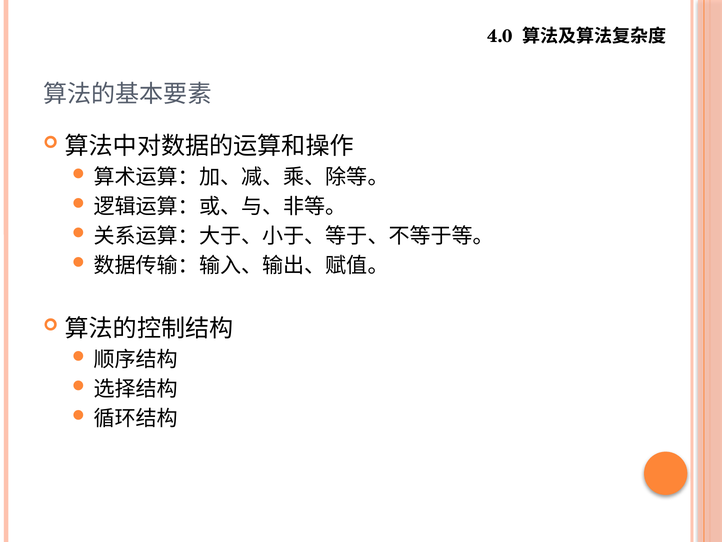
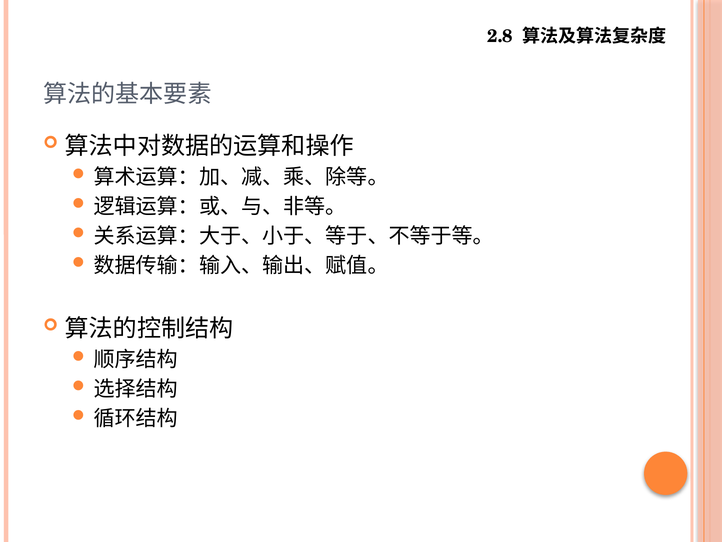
4.0: 4.0 -> 2.8 (500, 36)
